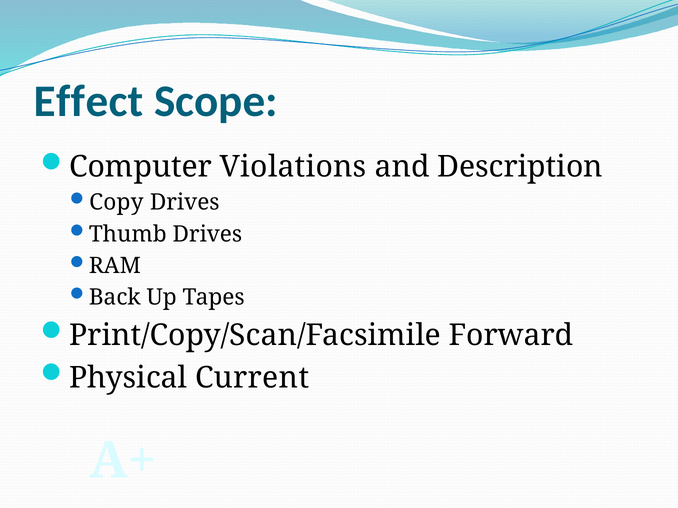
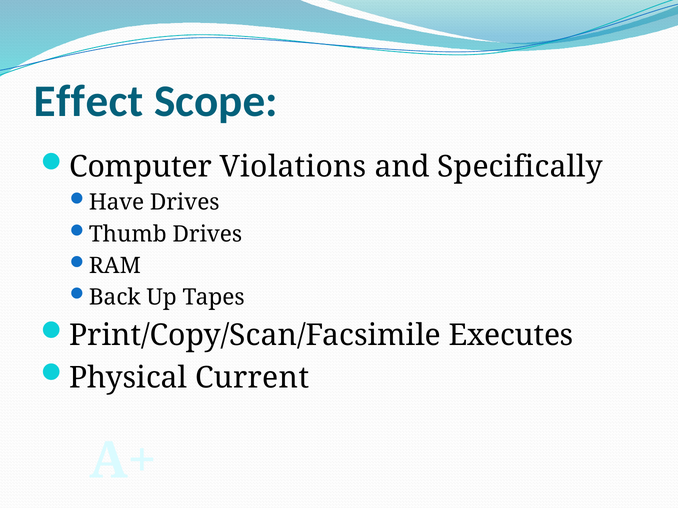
Description: Description -> Specifically (520, 167)
Copy: Copy -> Have (117, 203)
Forward: Forward -> Executes (511, 336)
